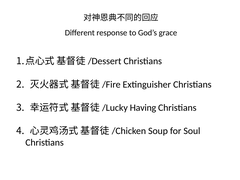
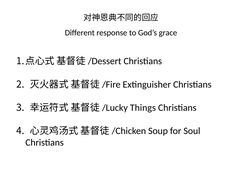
Having: Having -> Things (143, 108)
